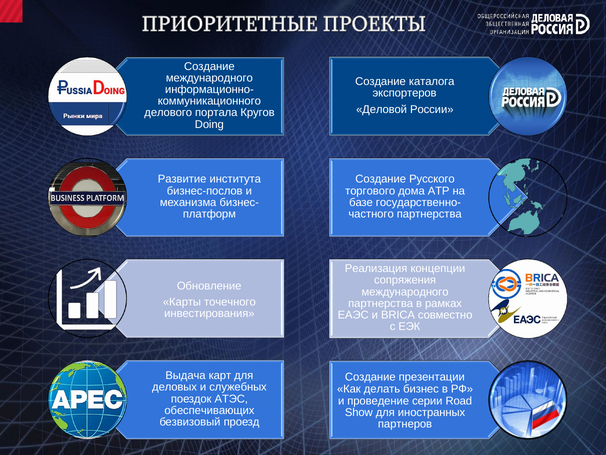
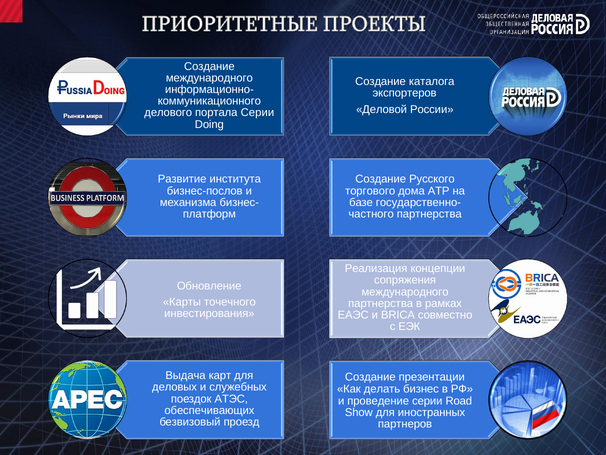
портала Кругов: Кругов -> Серии (257, 113)
